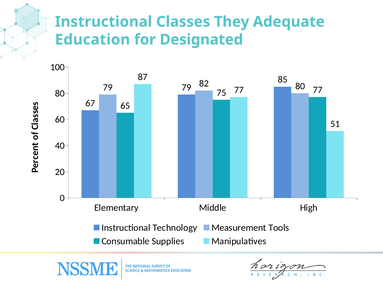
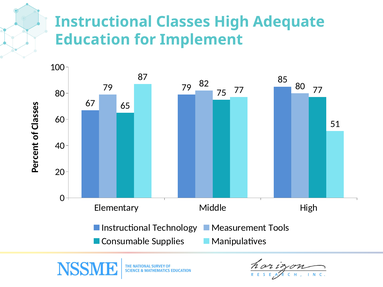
Classes They: They -> High (232, 22)
Designated: Designated -> Implement (201, 40)
